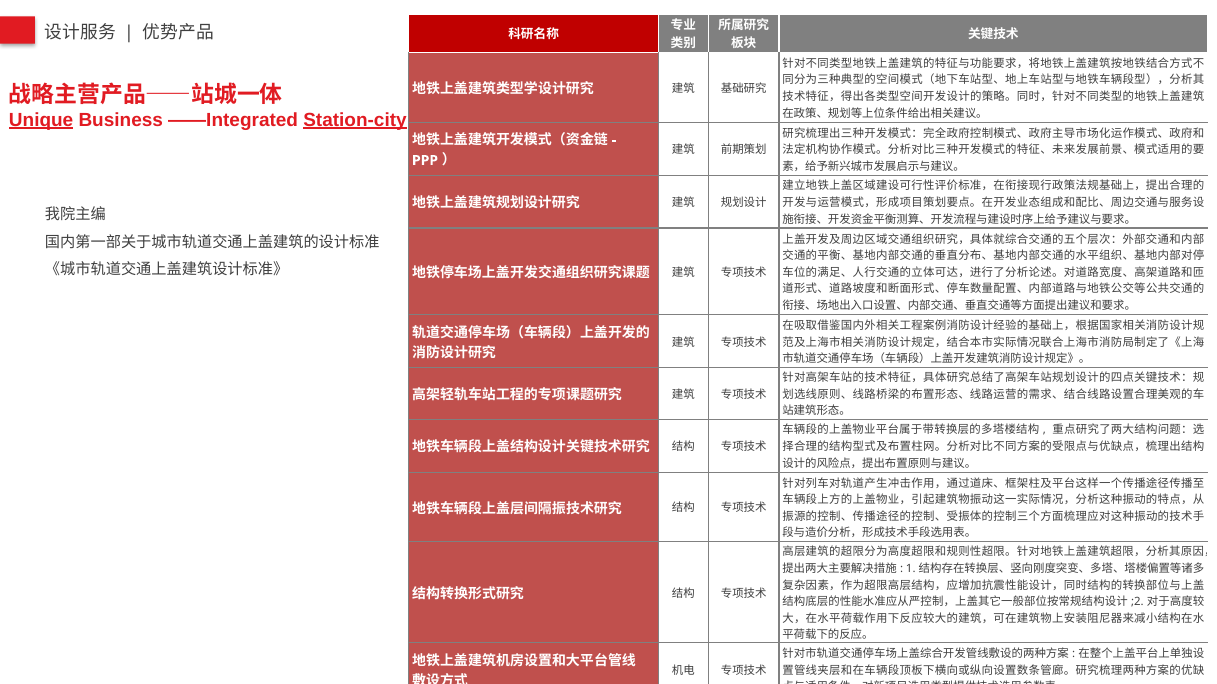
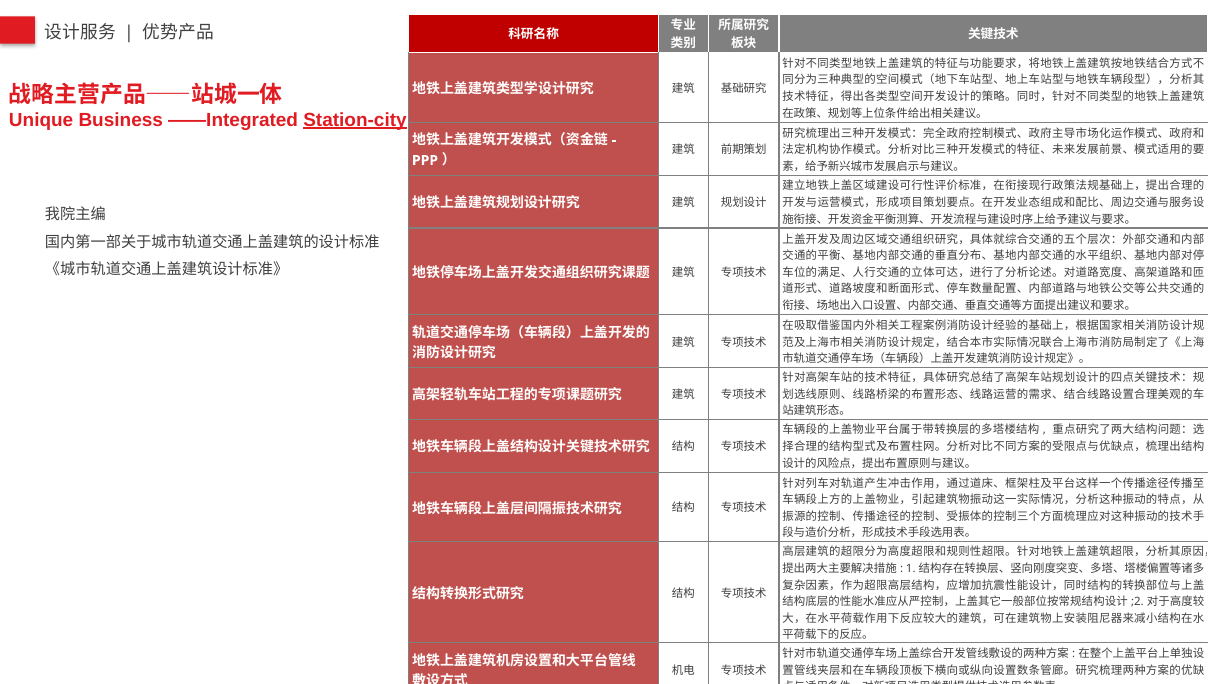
Unique underline: present -> none (41, 120)
